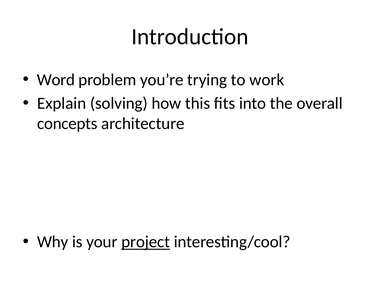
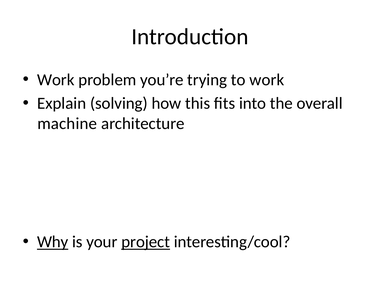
Word: Word -> Work (56, 80)
concepts: concepts -> machine (67, 124)
Why underline: none -> present (53, 242)
